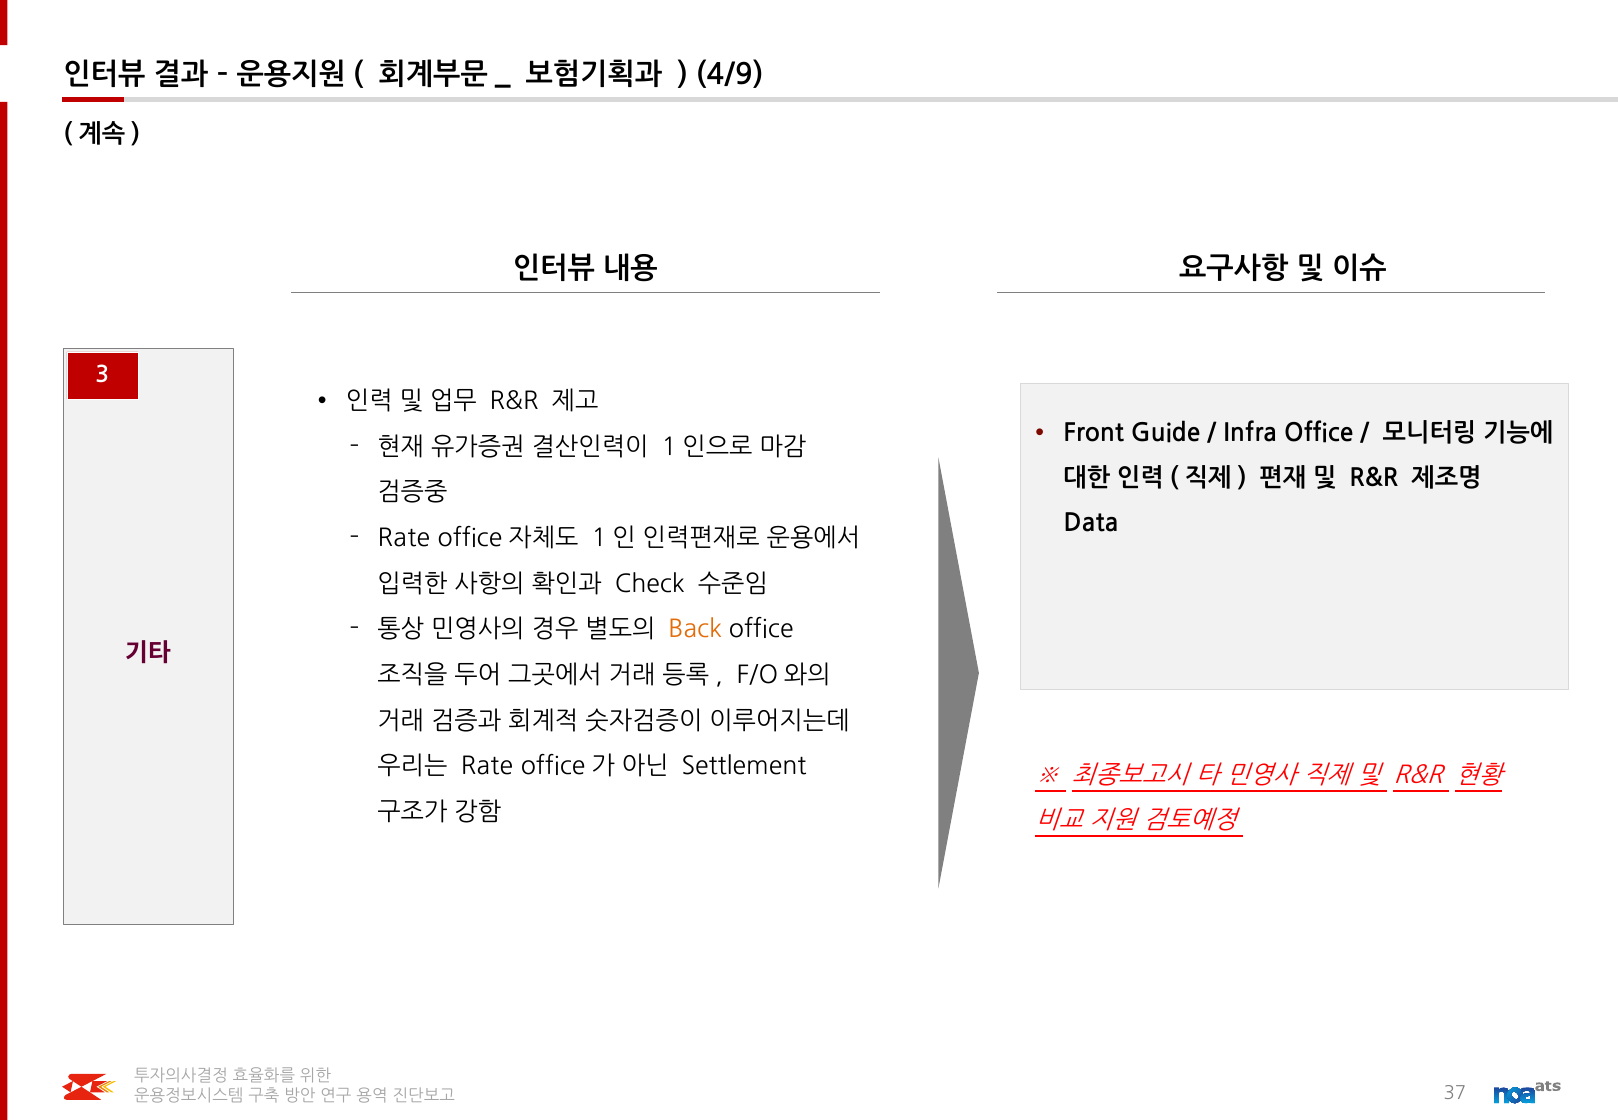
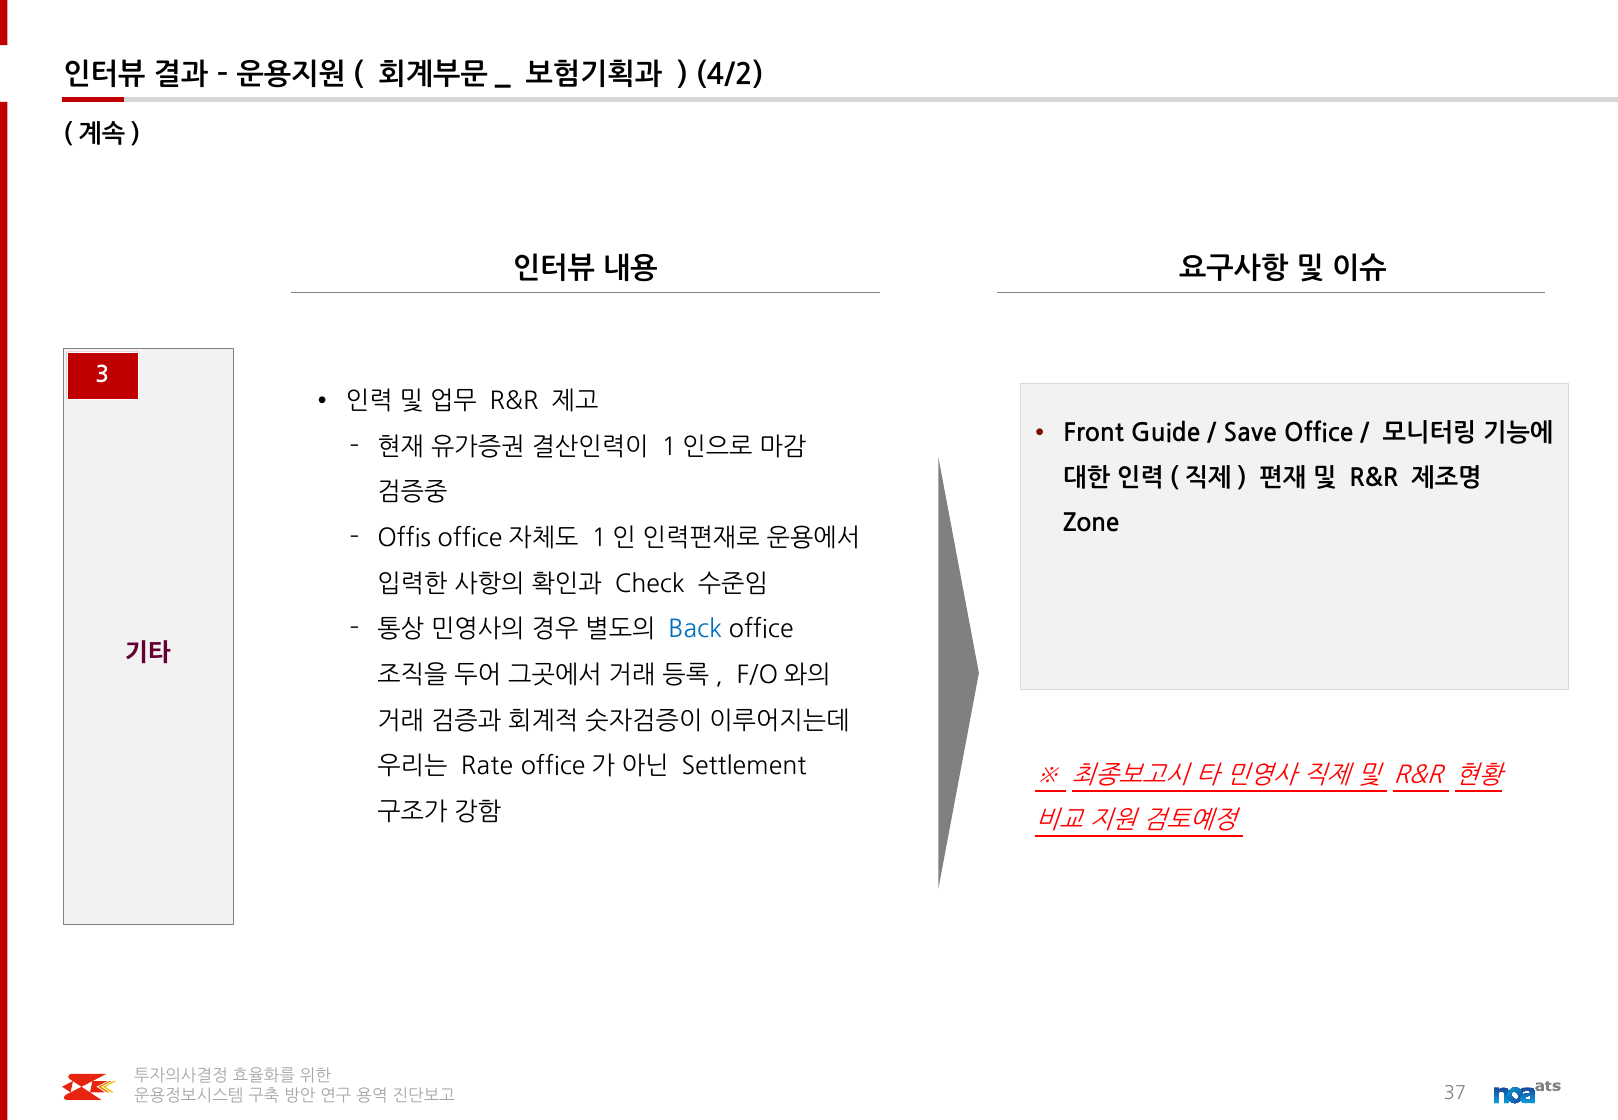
4/9: 4/9 -> 4/2 (730, 74)
Infra: Infra -> Save (1250, 434)
Data: Data -> Zone (1091, 523)
Rate: Rate -> Offis (404, 538)
Back colour: orange -> blue (695, 630)
